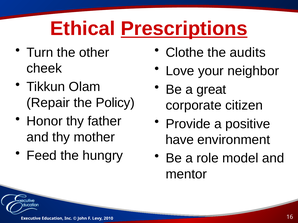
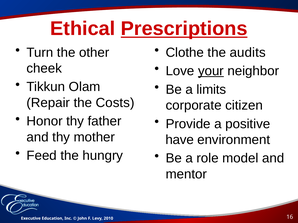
your underline: none -> present (211, 71)
great: great -> limits (211, 90)
Policy: Policy -> Costs (115, 103)
